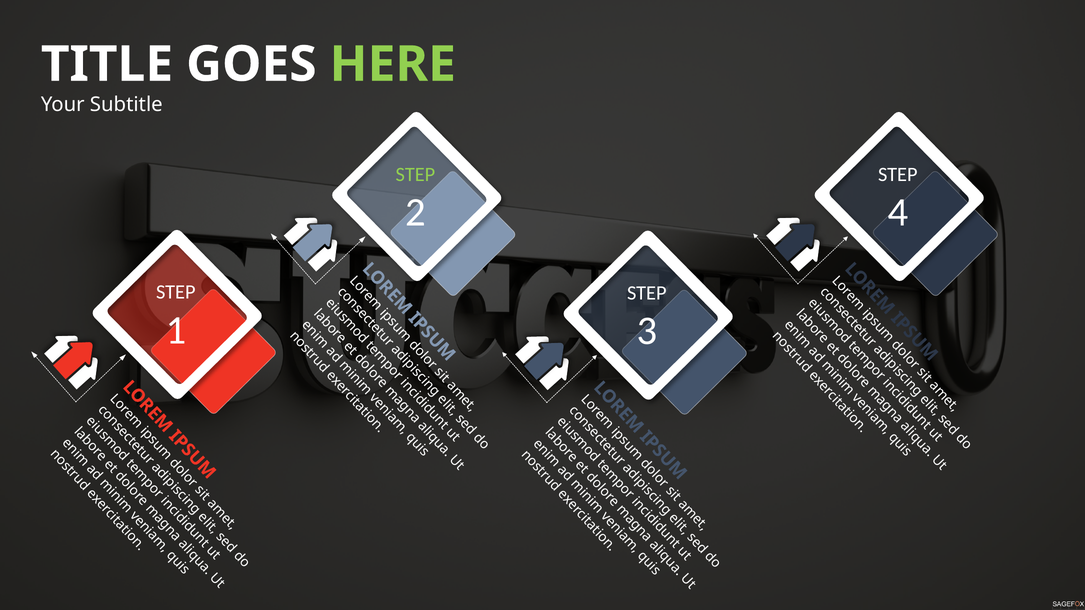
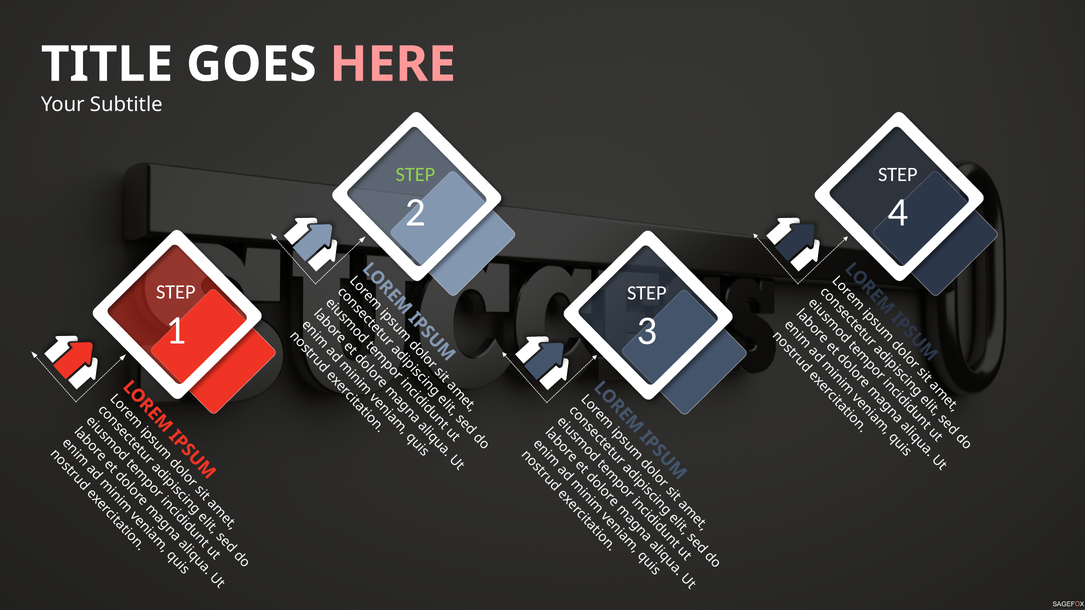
HERE colour: light green -> pink (393, 64)
